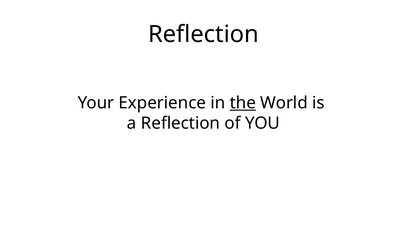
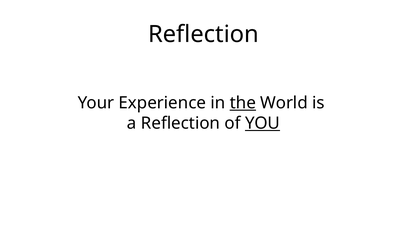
YOU underline: none -> present (263, 123)
